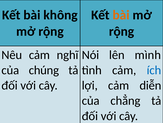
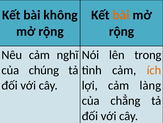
mình: mình -> trong (148, 55)
ích colour: blue -> orange (154, 70)
diễn: diễn -> làng (150, 85)
